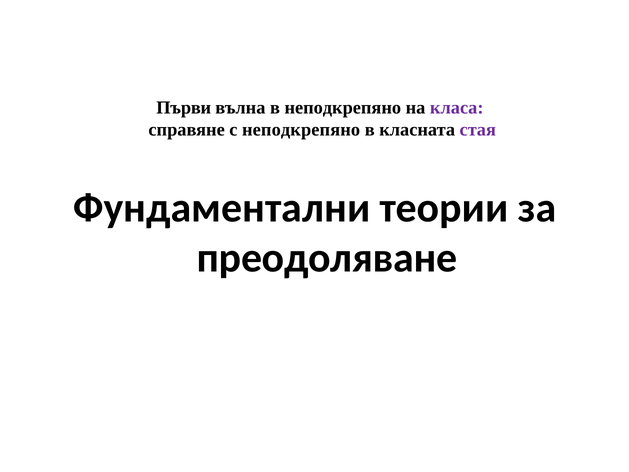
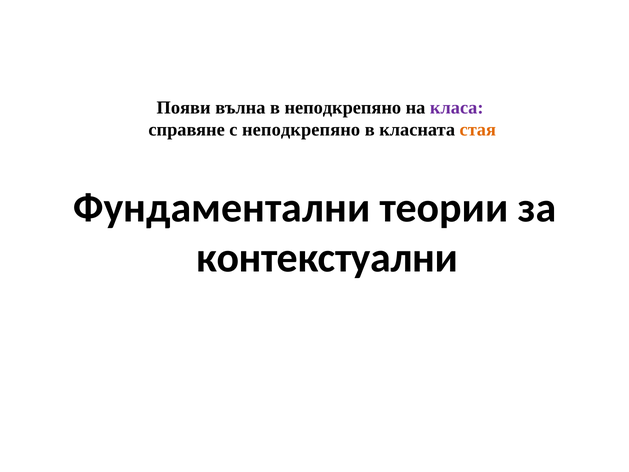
Първи: Първи -> Появи (184, 108)
стая colour: purple -> orange (478, 130)
преодоляване: преодоляване -> контекстуални (327, 258)
